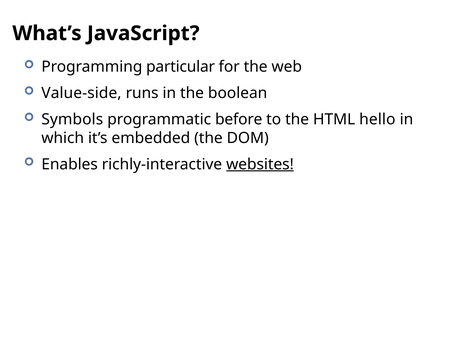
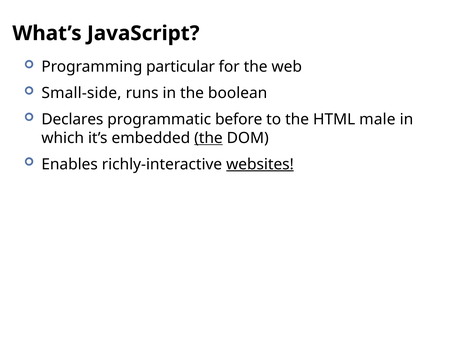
Value-side: Value-side -> Small-side (81, 93)
Symbols: Symbols -> Declares (72, 119)
hello: hello -> male (377, 119)
the underline: none -> present (208, 138)
